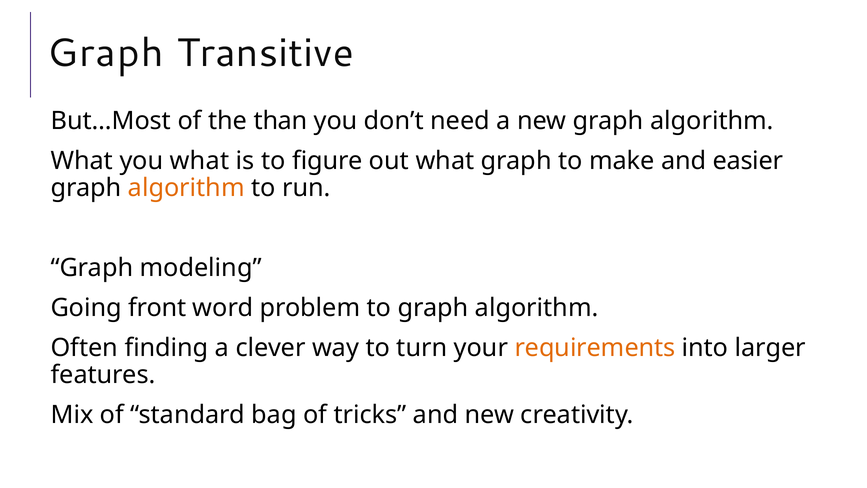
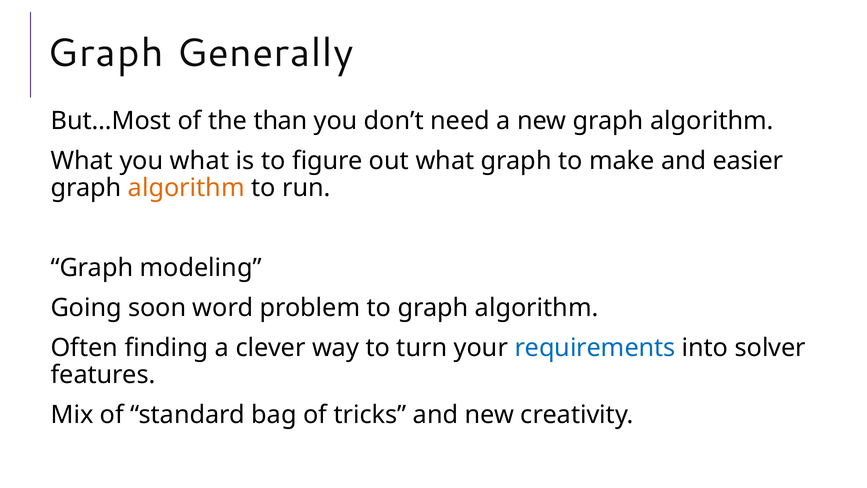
Transitive: Transitive -> Generally (265, 53)
front: front -> soon (157, 308)
requirements colour: orange -> blue (595, 348)
larger: larger -> solver (770, 348)
